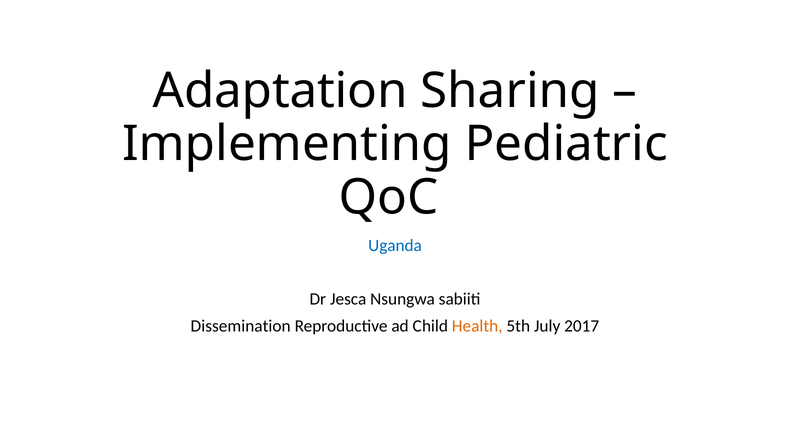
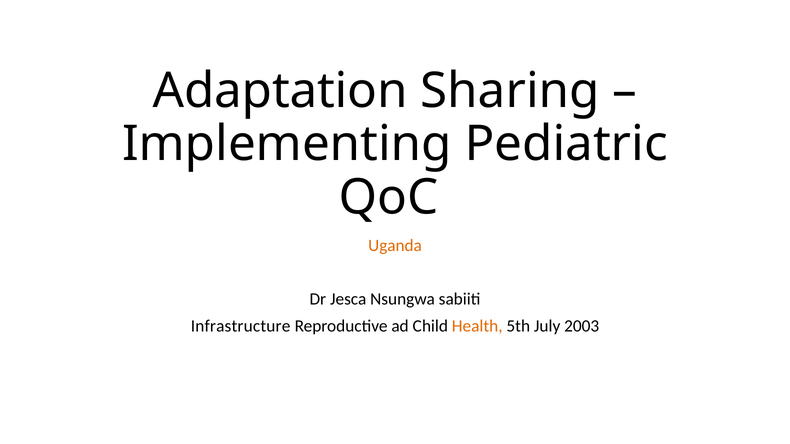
Uganda colour: blue -> orange (395, 246)
Dissemination: Dissemination -> Infrastructure (241, 326)
2017: 2017 -> 2003 (582, 326)
